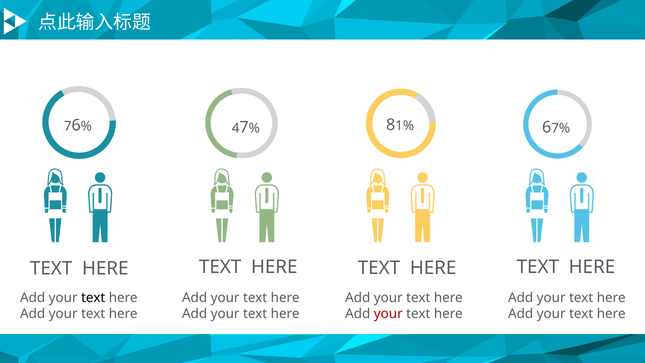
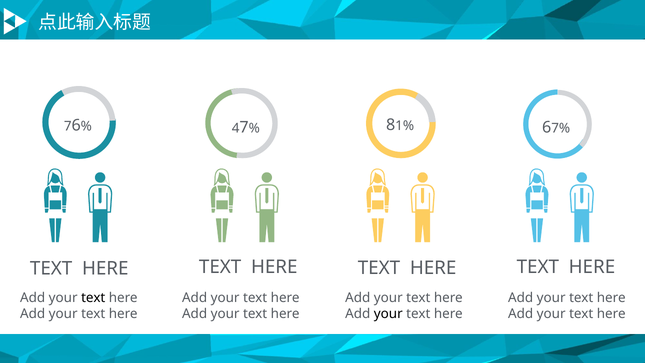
your colour: red -> black (388, 314)
